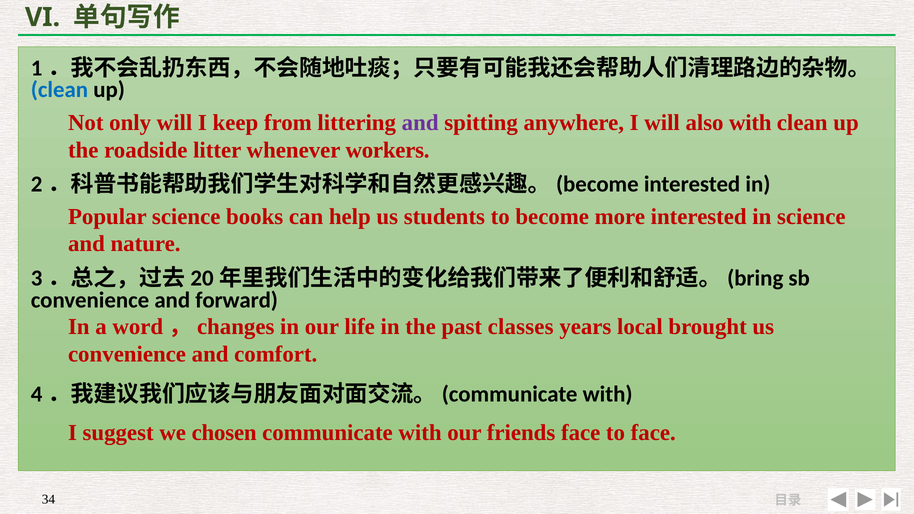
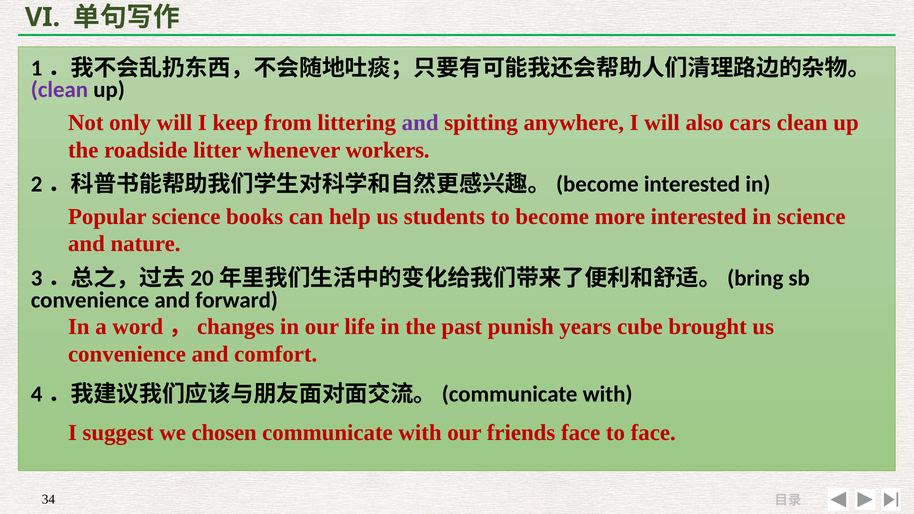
clean colour: blue -> purple (59, 90)
also with: with -> cars (750, 123)
classes: classes -> punish (521, 327)
local: local -> cube (640, 327)
